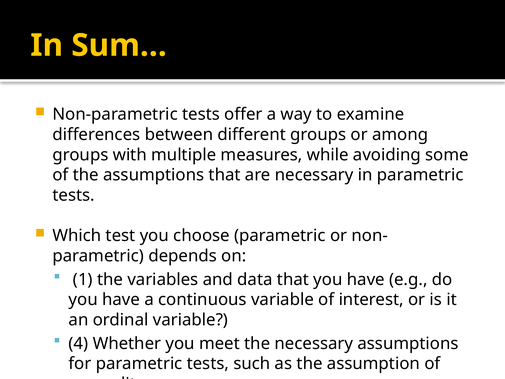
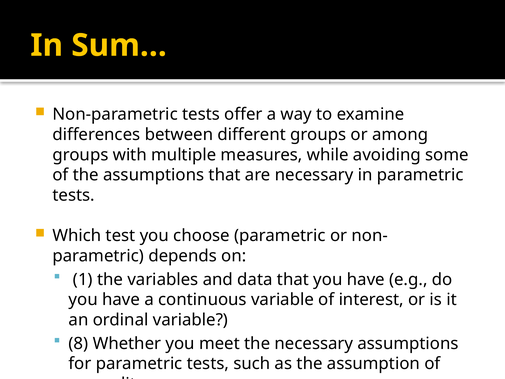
4: 4 -> 8 (78, 343)
